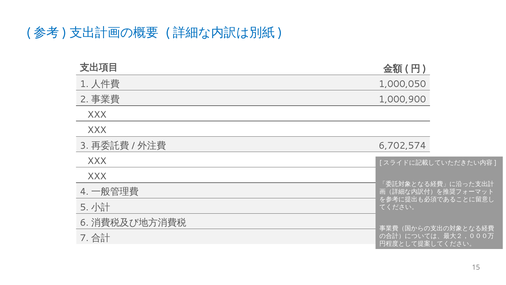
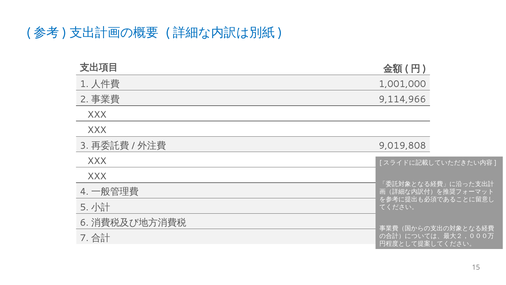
1,000,050: 1,000,050 -> 1,001,000 (402, 84)
1,000,900: 1,000,900 -> 9,114,966 (402, 99)
6,702,574: 6,702,574 -> 9,019,808 (402, 145)
